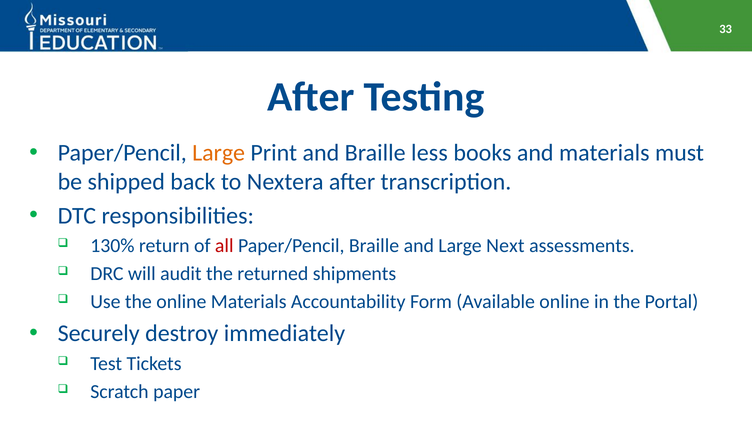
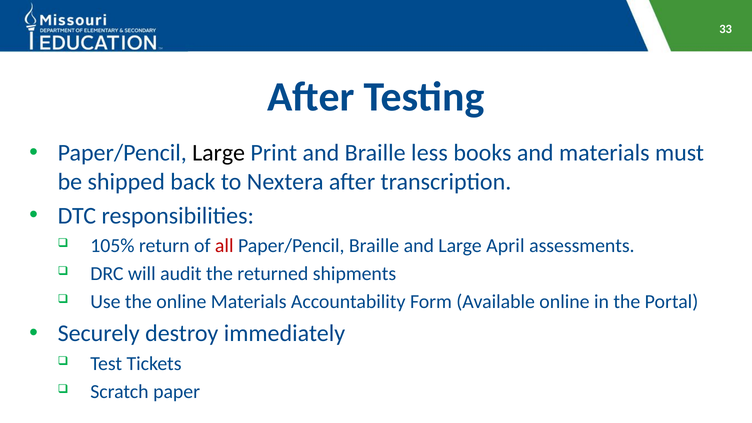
Large colour: orange -> black (219, 153)
130%: 130% -> 105% (112, 246)
Next: Next -> April (505, 246)
